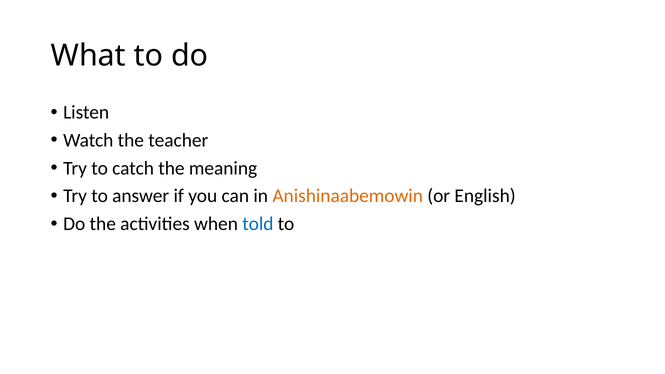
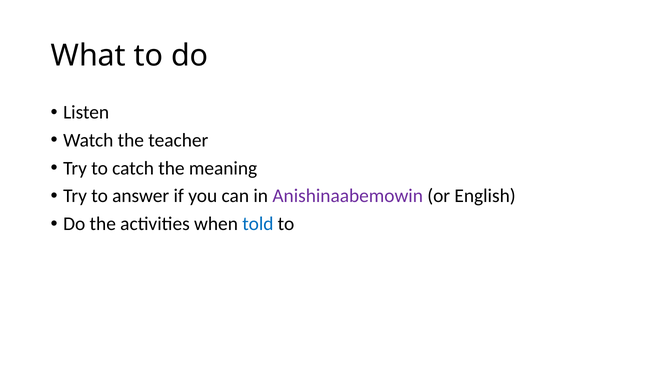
Anishinaabemowin colour: orange -> purple (348, 196)
